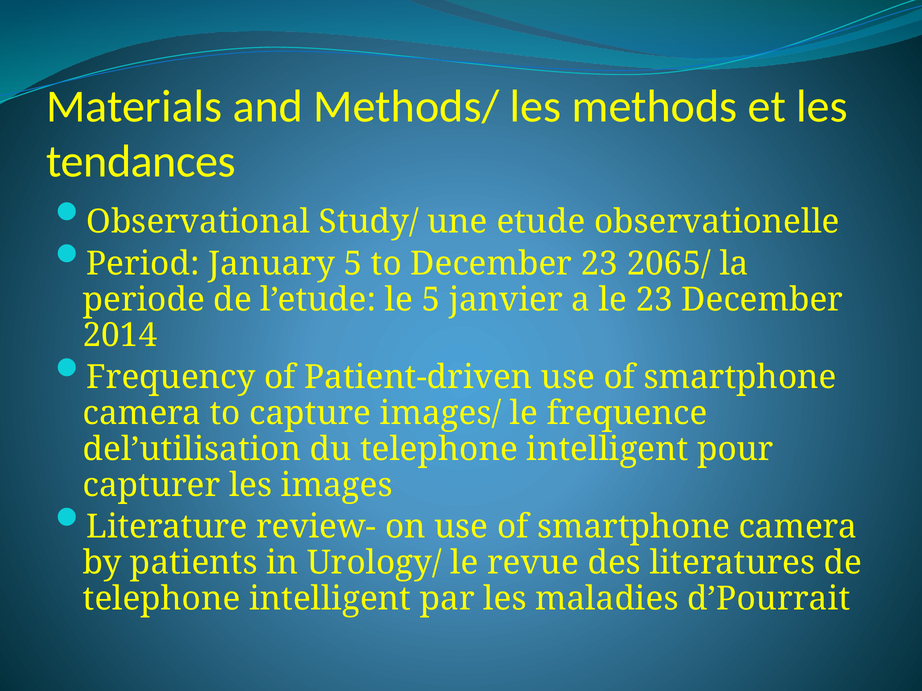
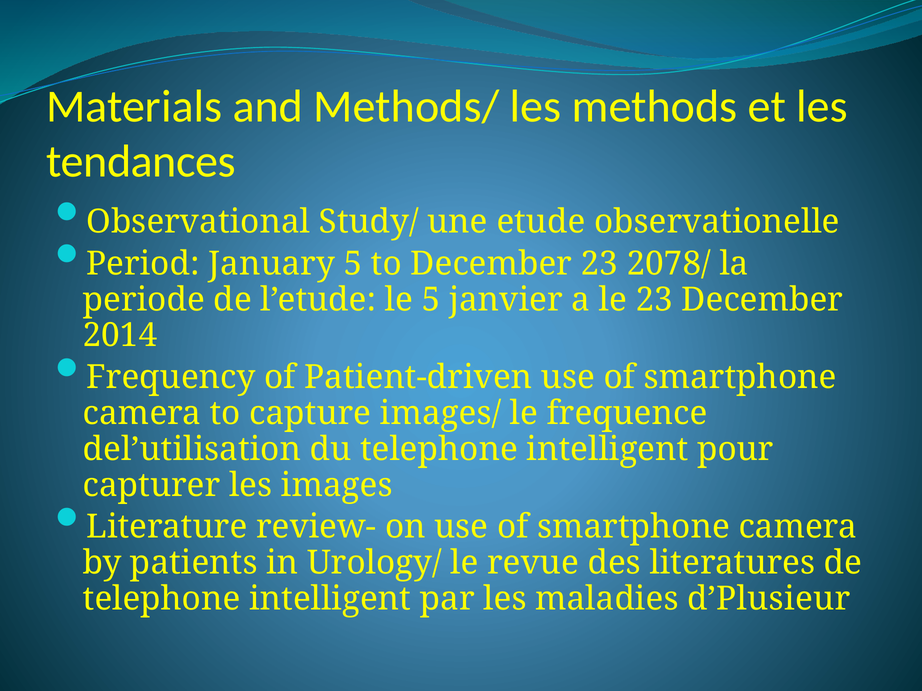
2065/: 2065/ -> 2078/ (669, 264)
d’Pourrait: d’Pourrait -> d’Plusieur (769, 599)
